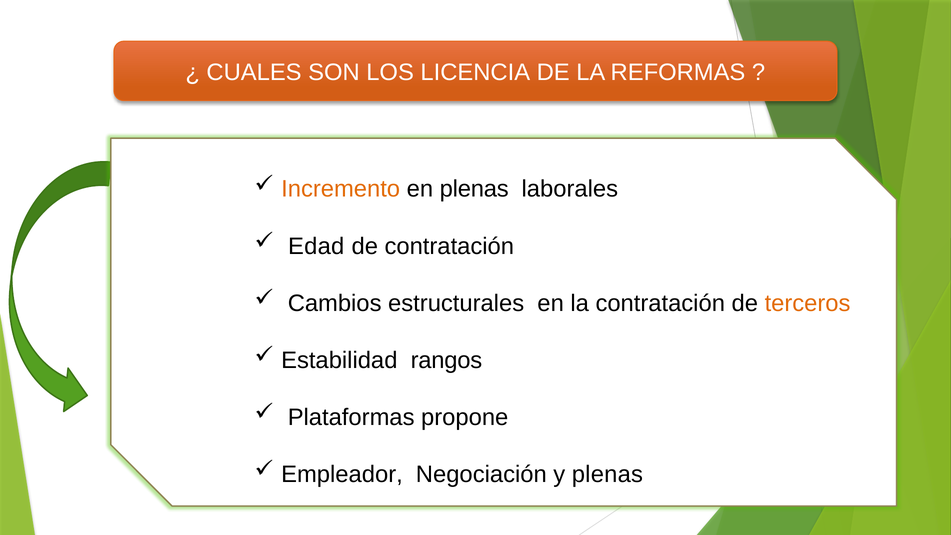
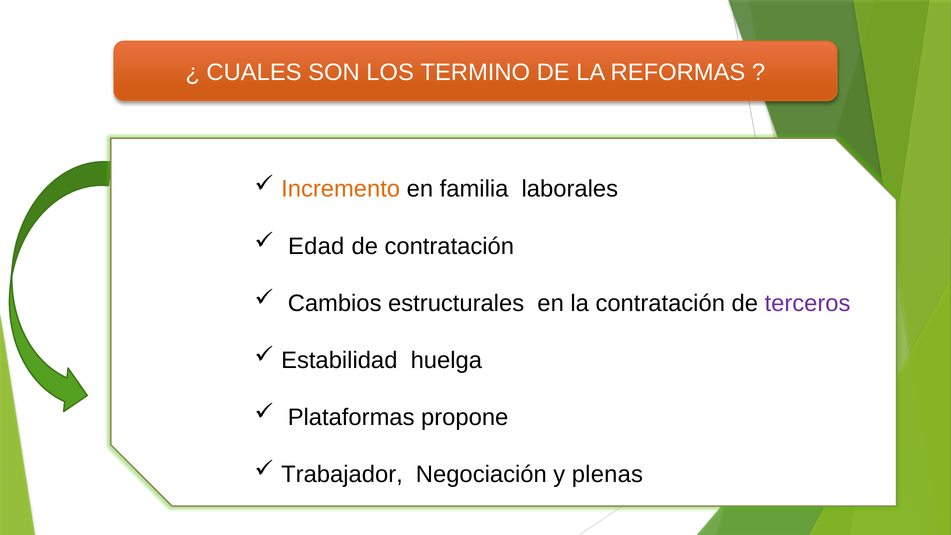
LICENCIA: LICENCIA -> TERMINO (475, 73)
en plenas: plenas -> familia (474, 189)
terceros colour: orange -> purple (808, 303)
rangos: rangos -> huelga (446, 360)
Empleador: Empleador -> Trabajador (342, 474)
